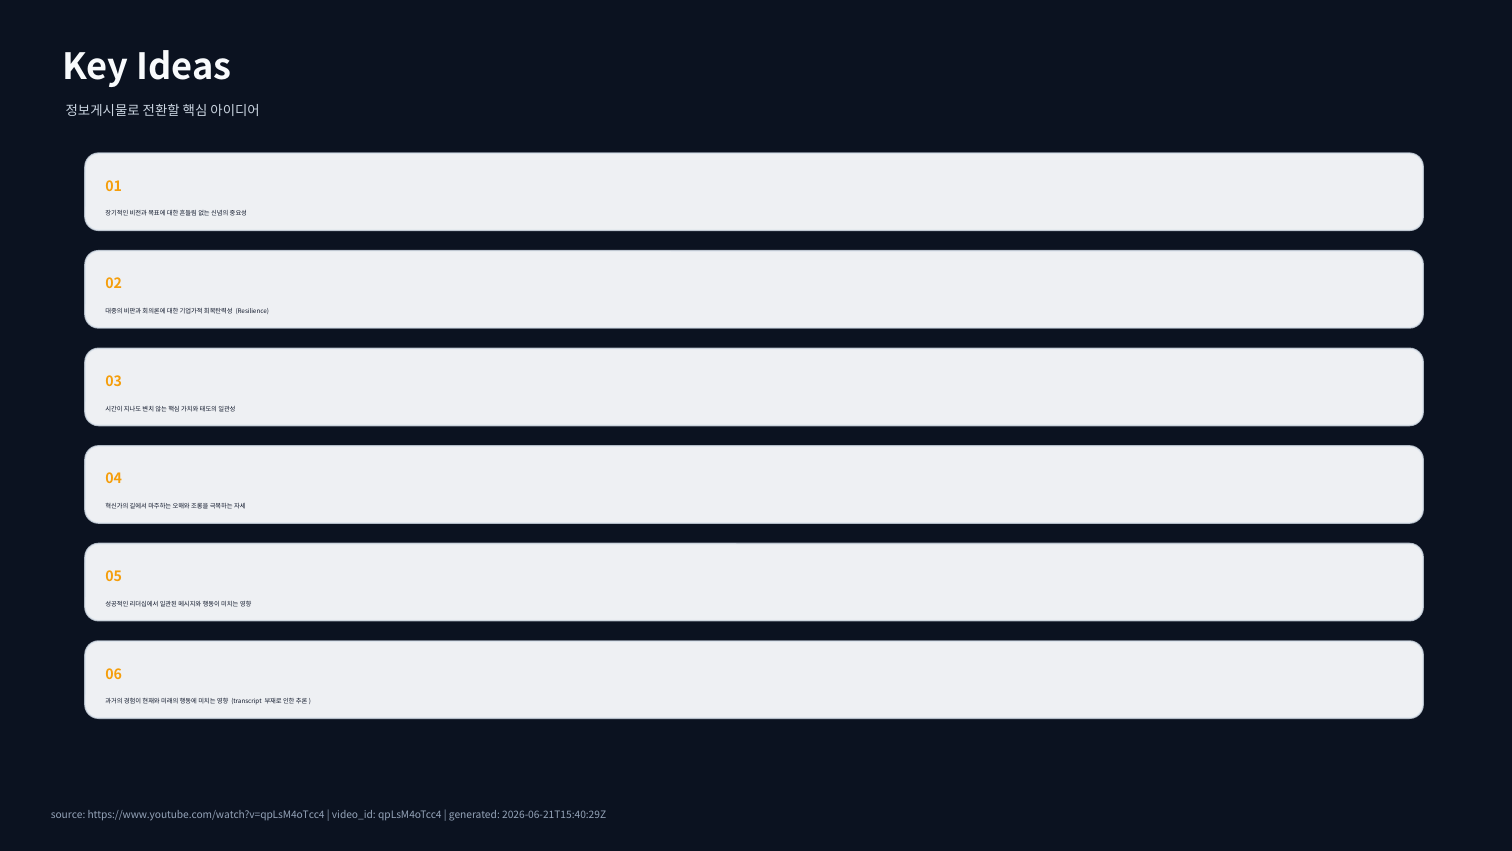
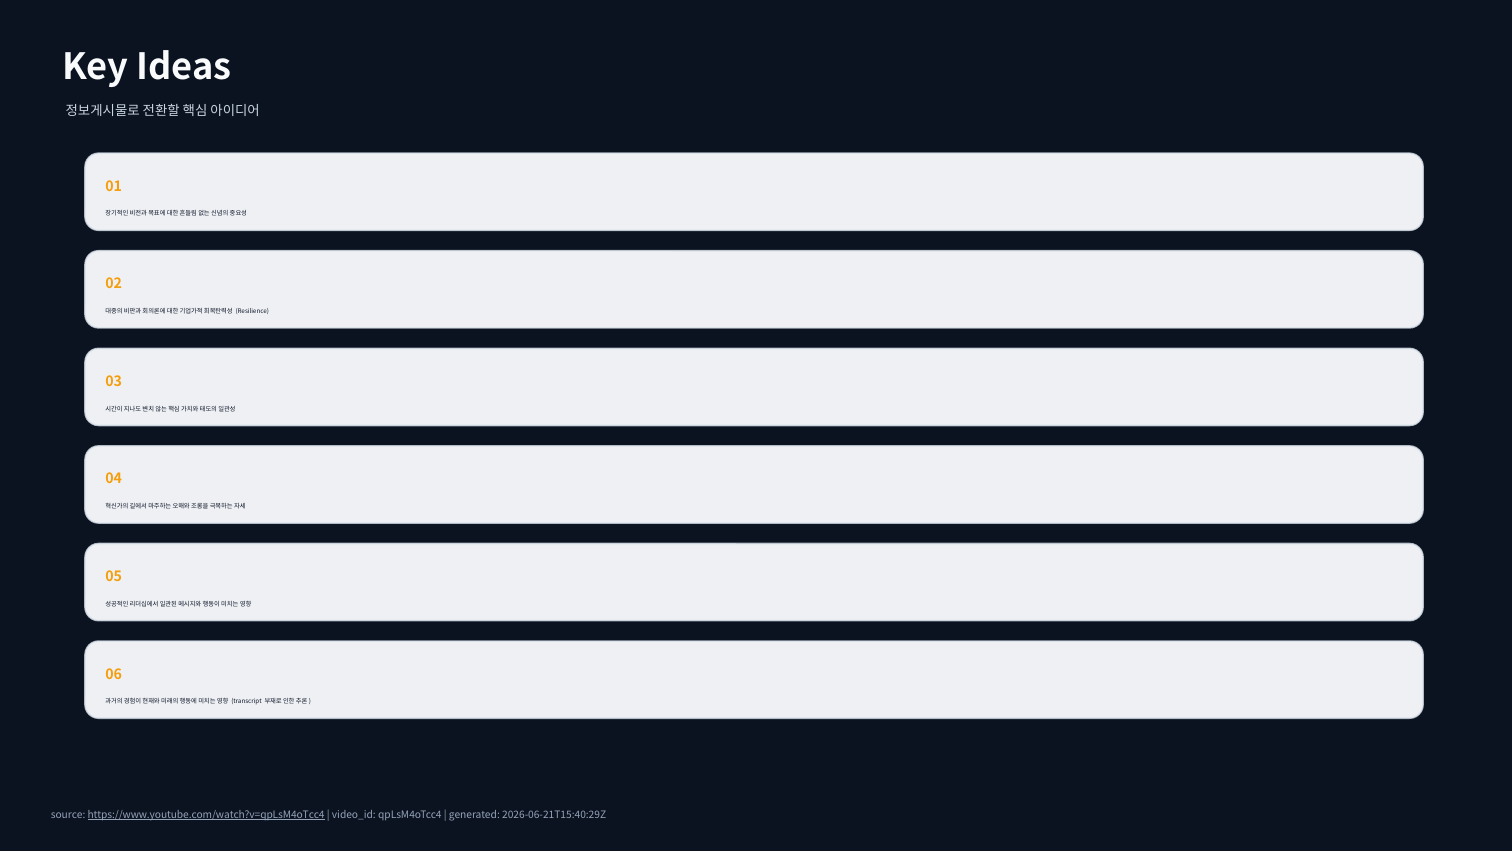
https://www.youtube.com/watch?v=qpLsM4oTcc4 underline: none -> present (206, 814)
